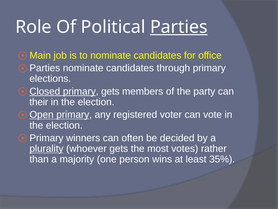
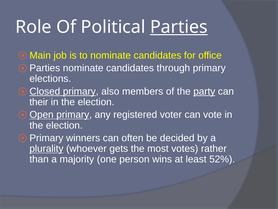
primary gets: gets -> also (110, 91)
party underline: none -> present (204, 91)
35%: 35% -> 52% (222, 159)
